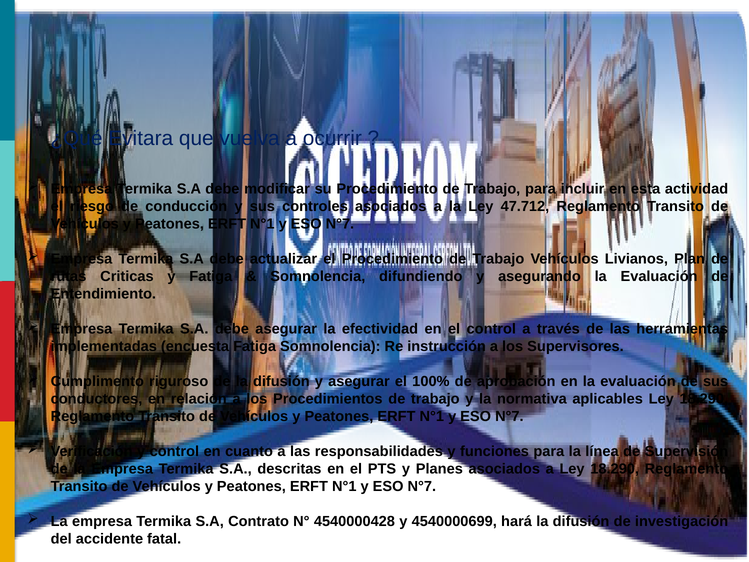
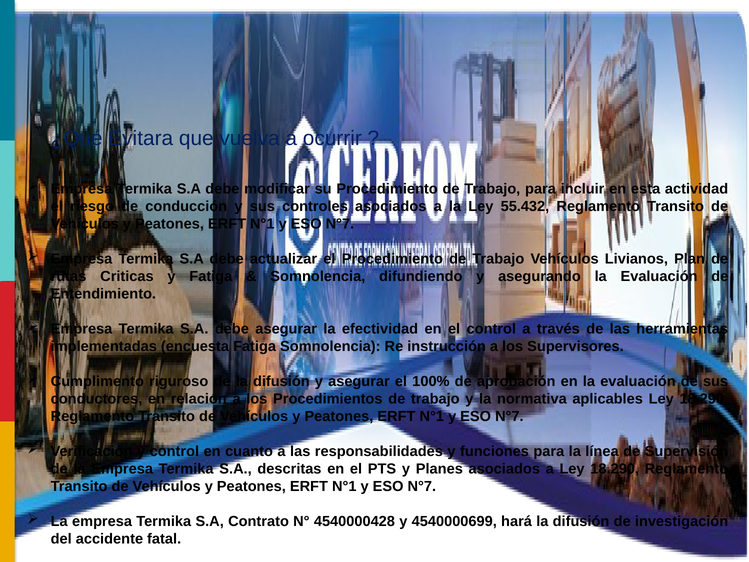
47.712: 47.712 -> 55.432 (525, 206)
